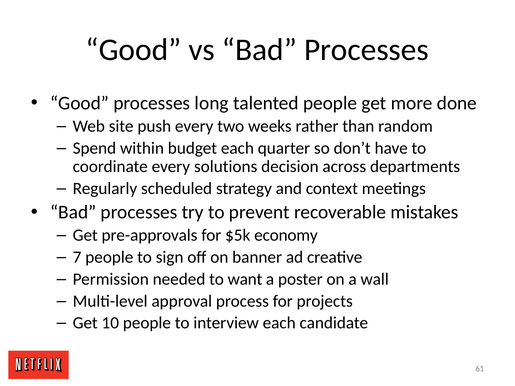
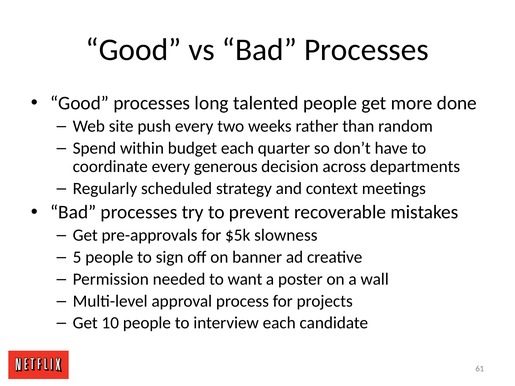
solutions: solutions -> generous (226, 167)
economy: economy -> slowness (286, 235)
7: 7 -> 5 (77, 257)
